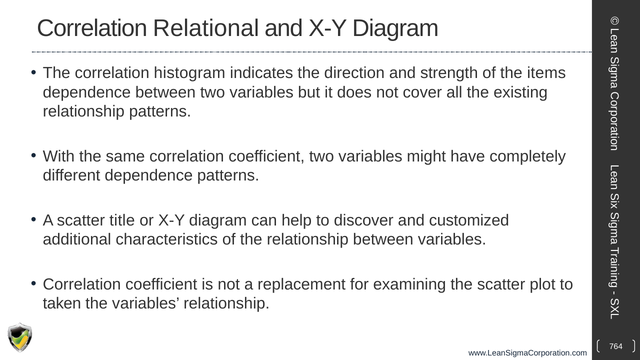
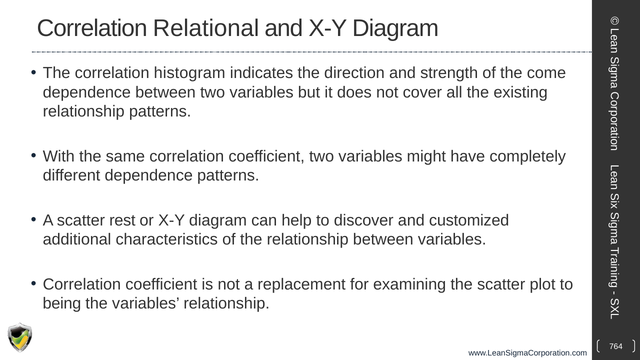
items: items -> come (547, 73)
title: title -> rest (122, 220)
taken: taken -> being (62, 303)
